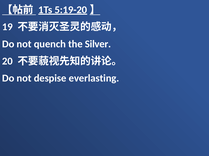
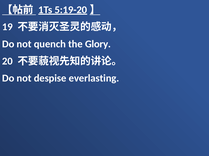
Silver: Silver -> Glory (98, 44)
